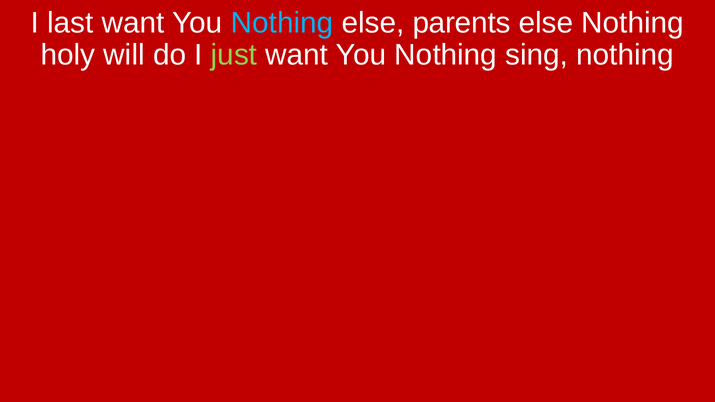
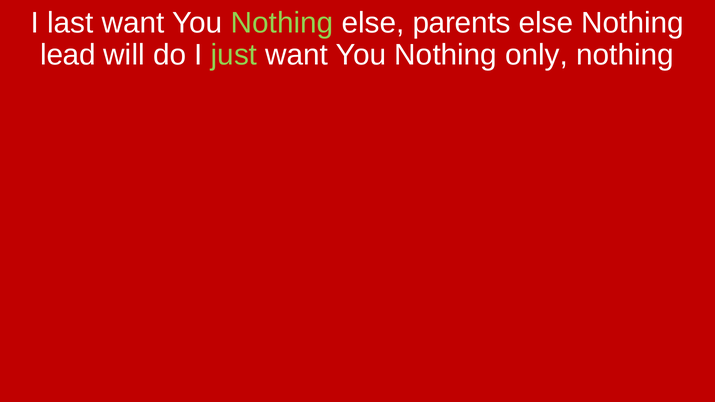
Nothing colour: light blue -> light green (282, 23)
holy: holy -> lead (68, 55)
sing: sing -> only (537, 55)
